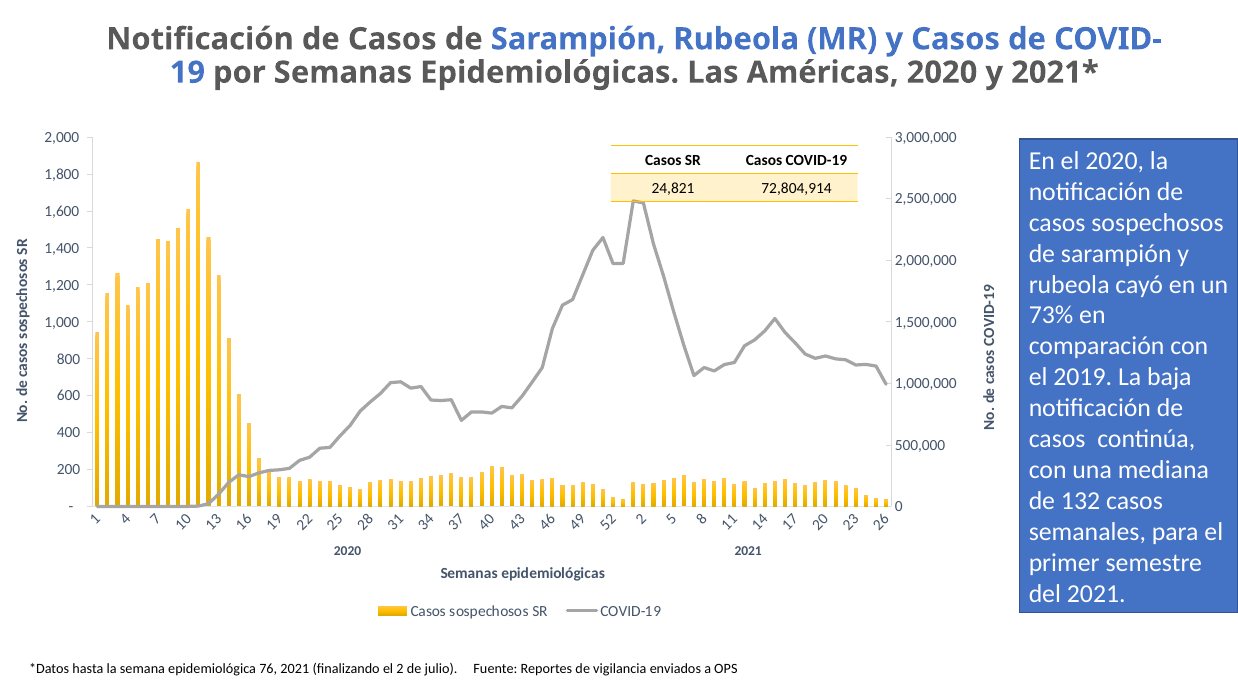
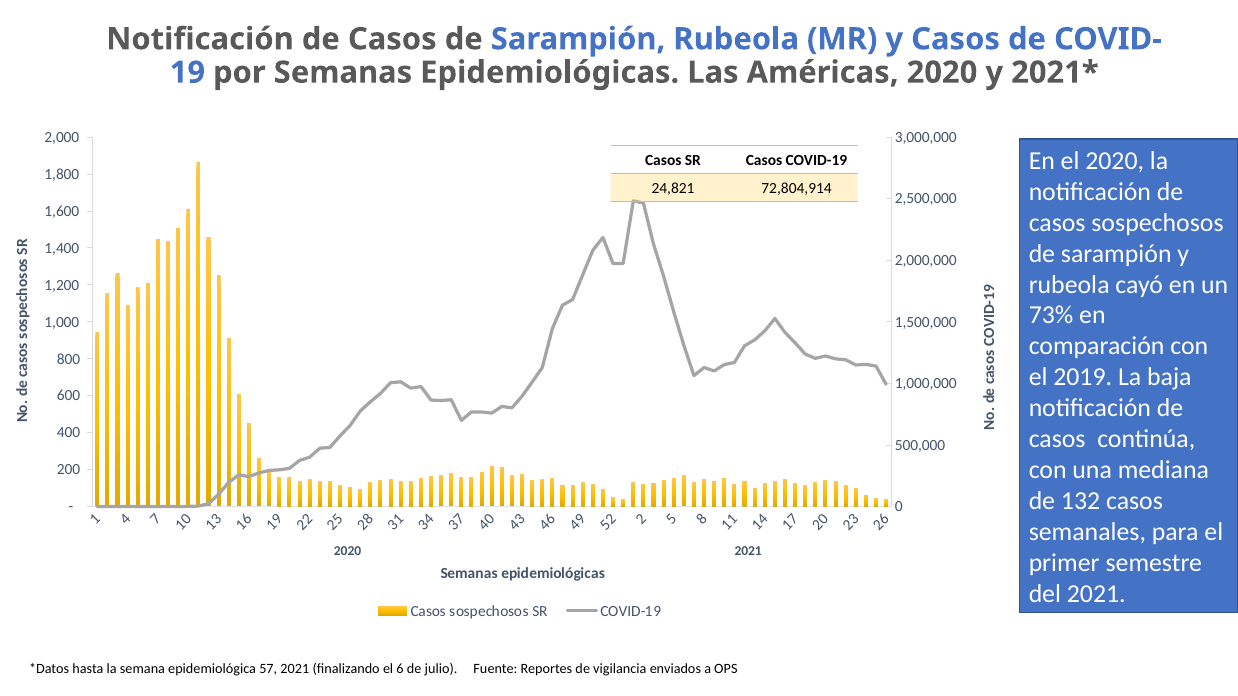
76: 76 -> 57 (268, 669)
el 2: 2 -> 6 (400, 669)
